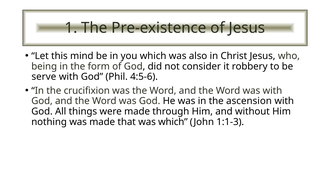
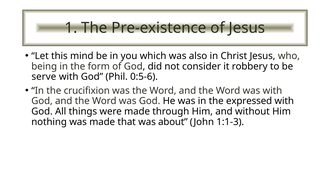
4:5-6: 4:5-6 -> 0:5-6 (144, 77)
ascension: ascension -> expressed (249, 101)
was which: which -> about (173, 122)
